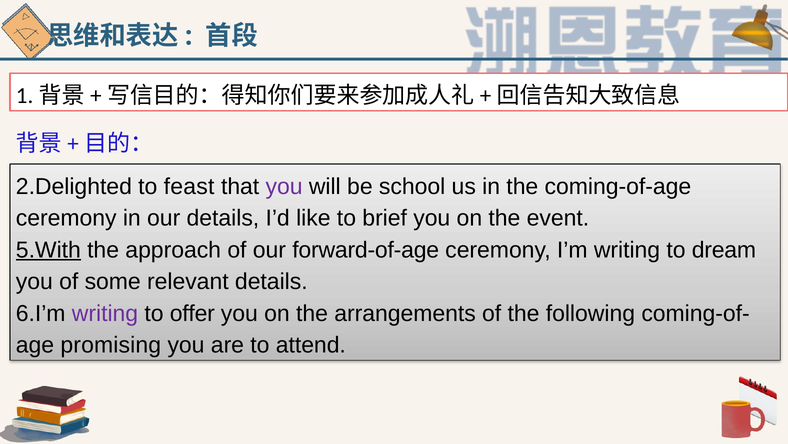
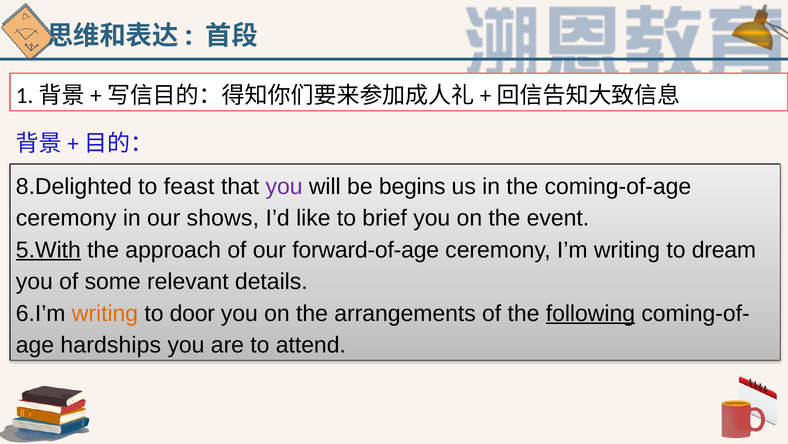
2.Delighted: 2.Delighted -> 8.Delighted (74, 186)
school: school -> begins (412, 186)
our details: details -> shows (223, 218)
writing colour: purple -> orange (105, 313)
offer: offer -> door (192, 313)
following underline: none -> present (590, 313)
promising: promising -> hardships (111, 345)
